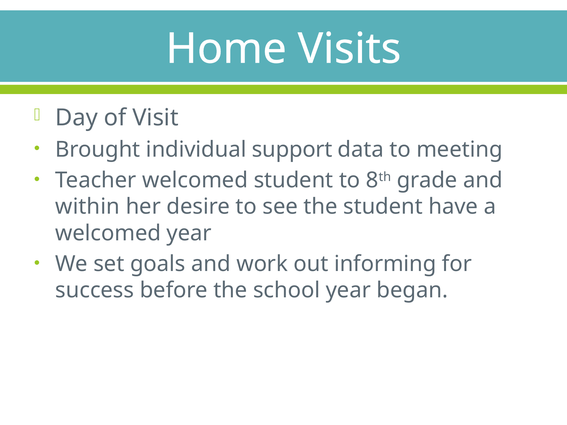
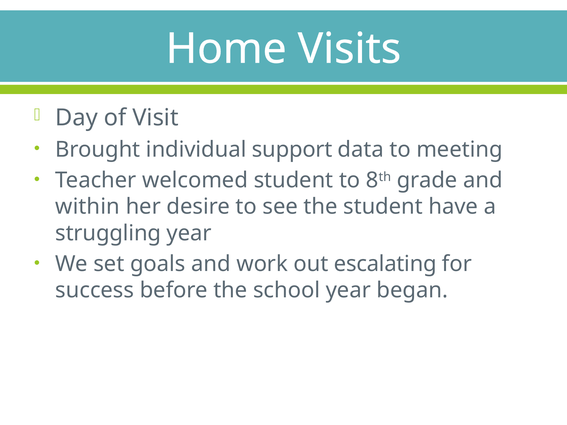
welcomed: welcomed -> struggling (108, 233)
informing: informing -> escalating (385, 264)
